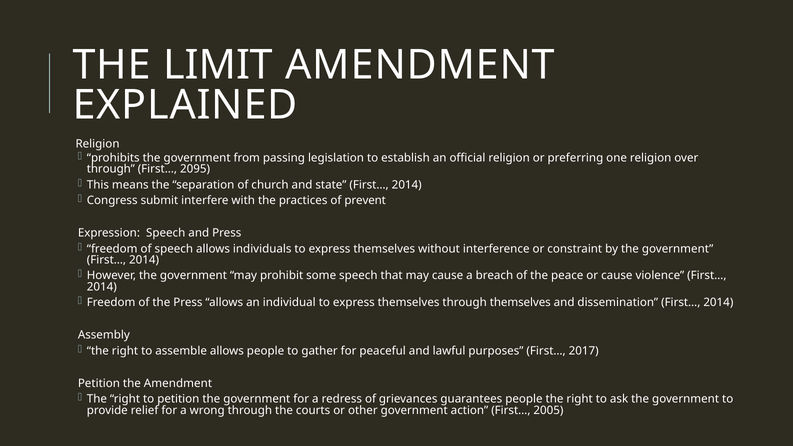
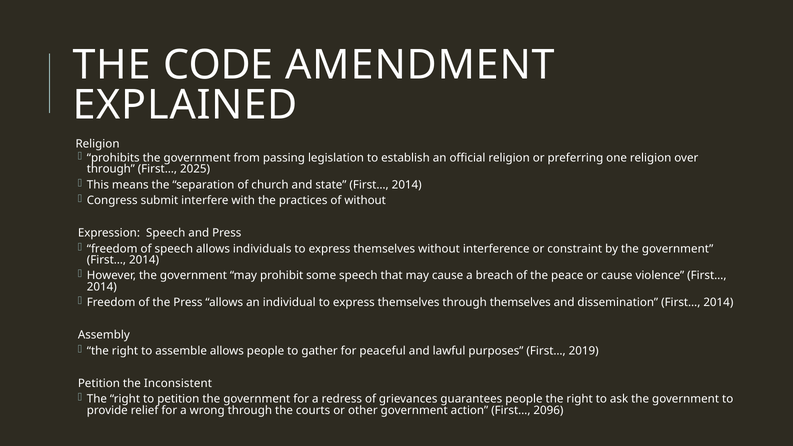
LIMIT: LIMIT -> CODE (218, 65)
2095: 2095 -> 2025 (195, 169)
of prevent: prevent -> without (365, 201)
2017: 2017 -> 2019 (584, 351)
the Amendment: Amendment -> Inconsistent (178, 383)
2005: 2005 -> 2096 (548, 410)
